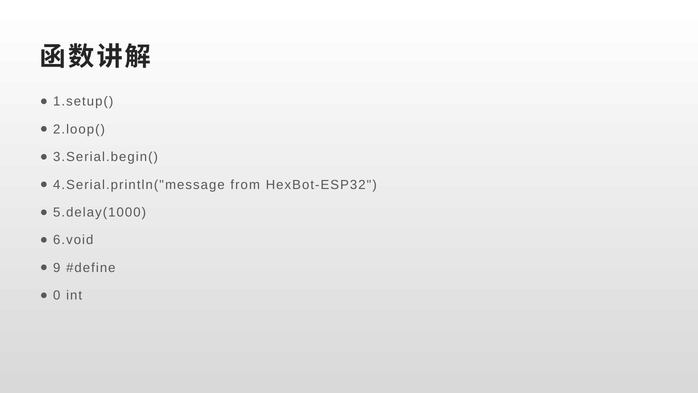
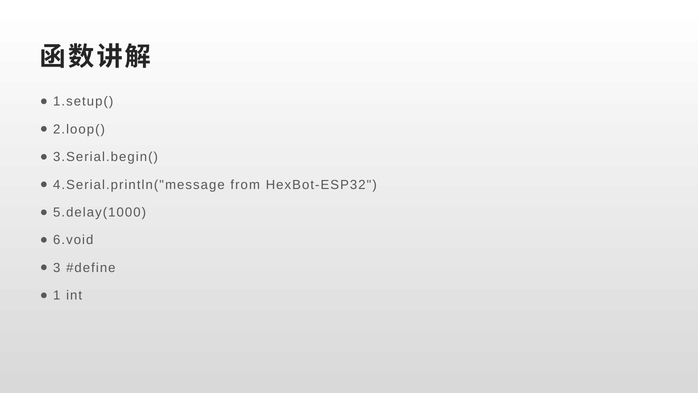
9: 9 -> 3 (57, 268)
0: 0 -> 1 (57, 295)
